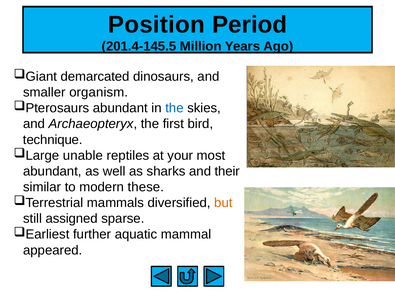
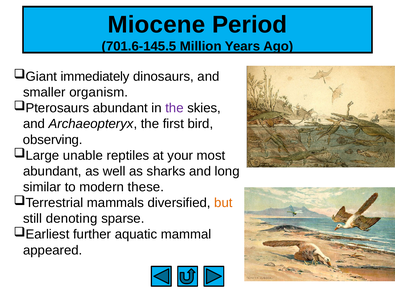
Position: Position -> Miocene (156, 25)
201.4-145.5: 201.4-145.5 -> 701.6-145.5 (139, 46)
demarcated: demarcated -> immediately (95, 77)
the colour: blue -> purple (174, 108)
technique: technique -> observing (53, 140)
their: their -> long (227, 171)
assigned: assigned -> denoting (72, 219)
